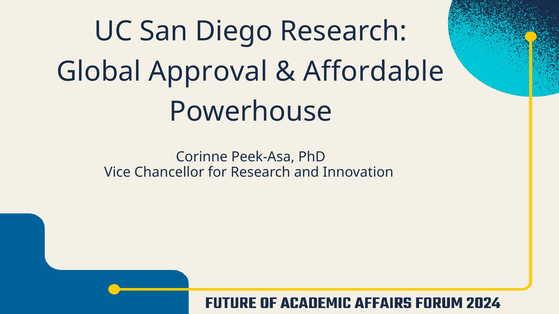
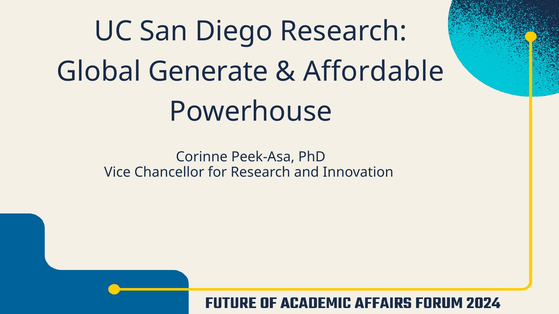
Approval: Approval -> Generate (208, 72)
